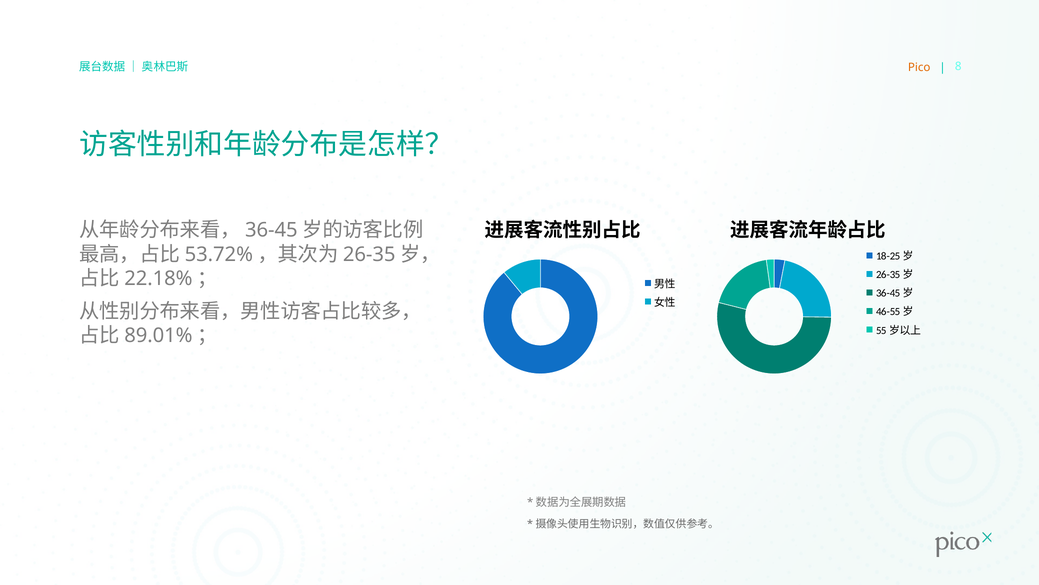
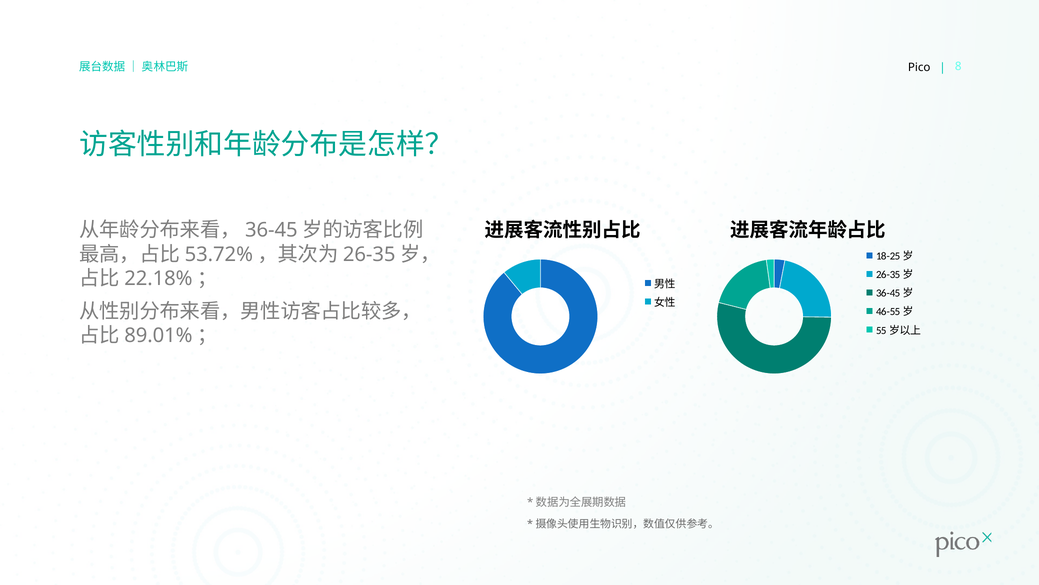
Pico colour: orange -> black (919, 68)
